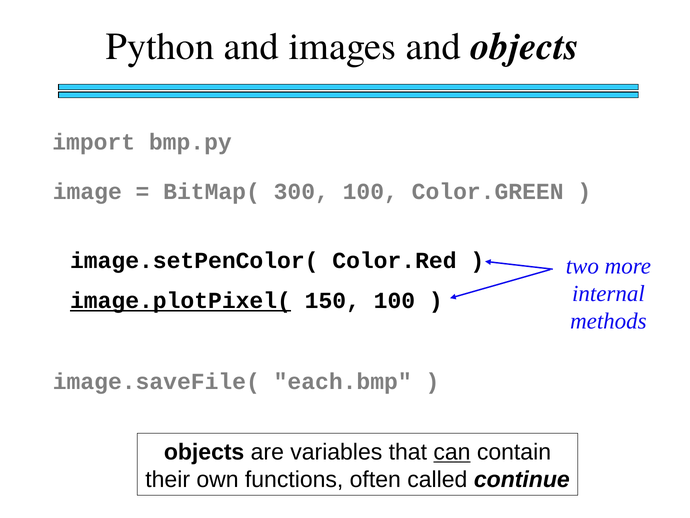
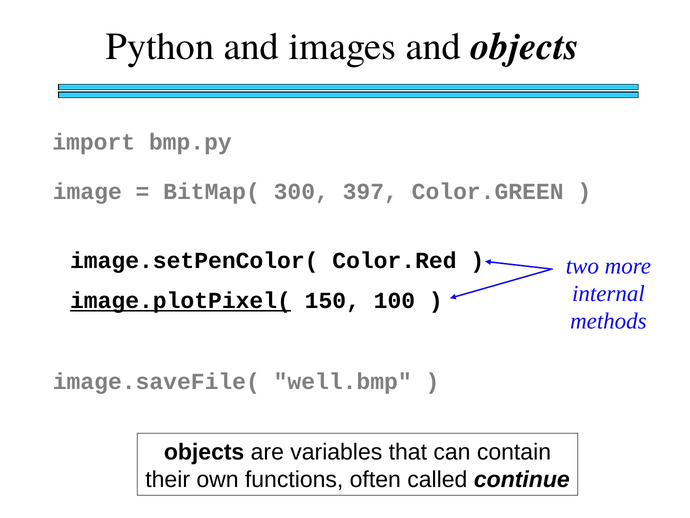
300 100: 100 -> 397 (370, 191)
each.bmp: each.bmp -> well.bmp (343, 381)
can underline: present -> none (452, 452)
